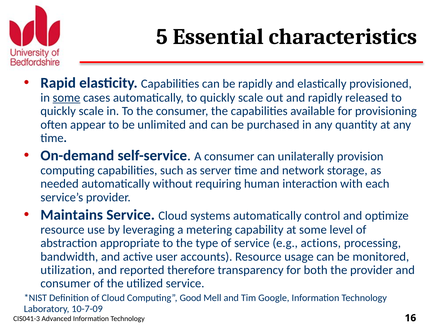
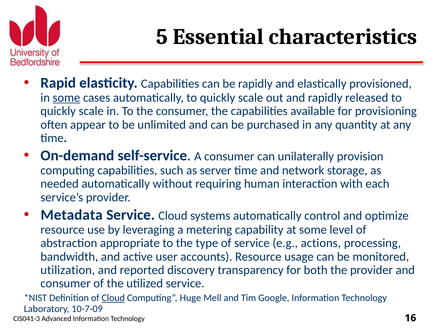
Maintains: Maintains -> Metadata (72, 215)
therefore: therefore -> discovery (191, 270)
Cloud underline: none -> present (113, 298)
Good: Good -> Huge (190, 298)
